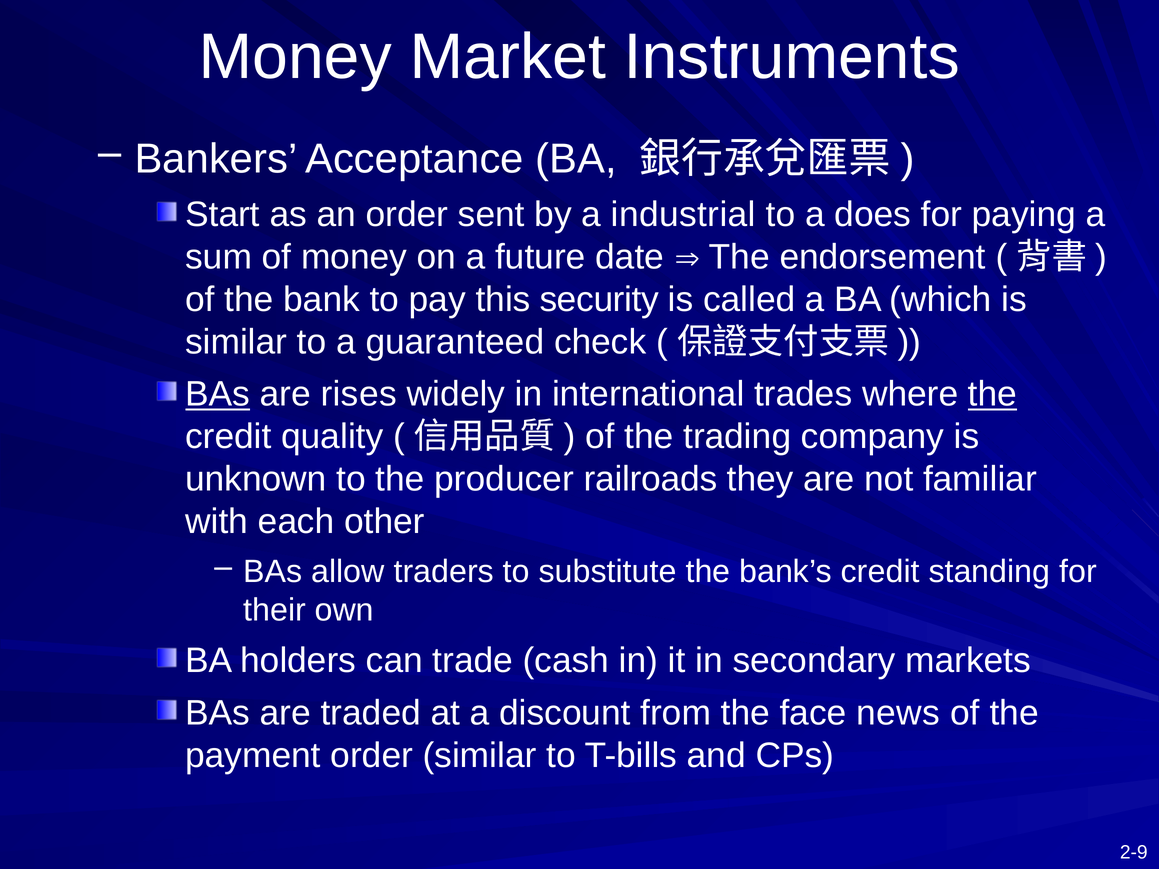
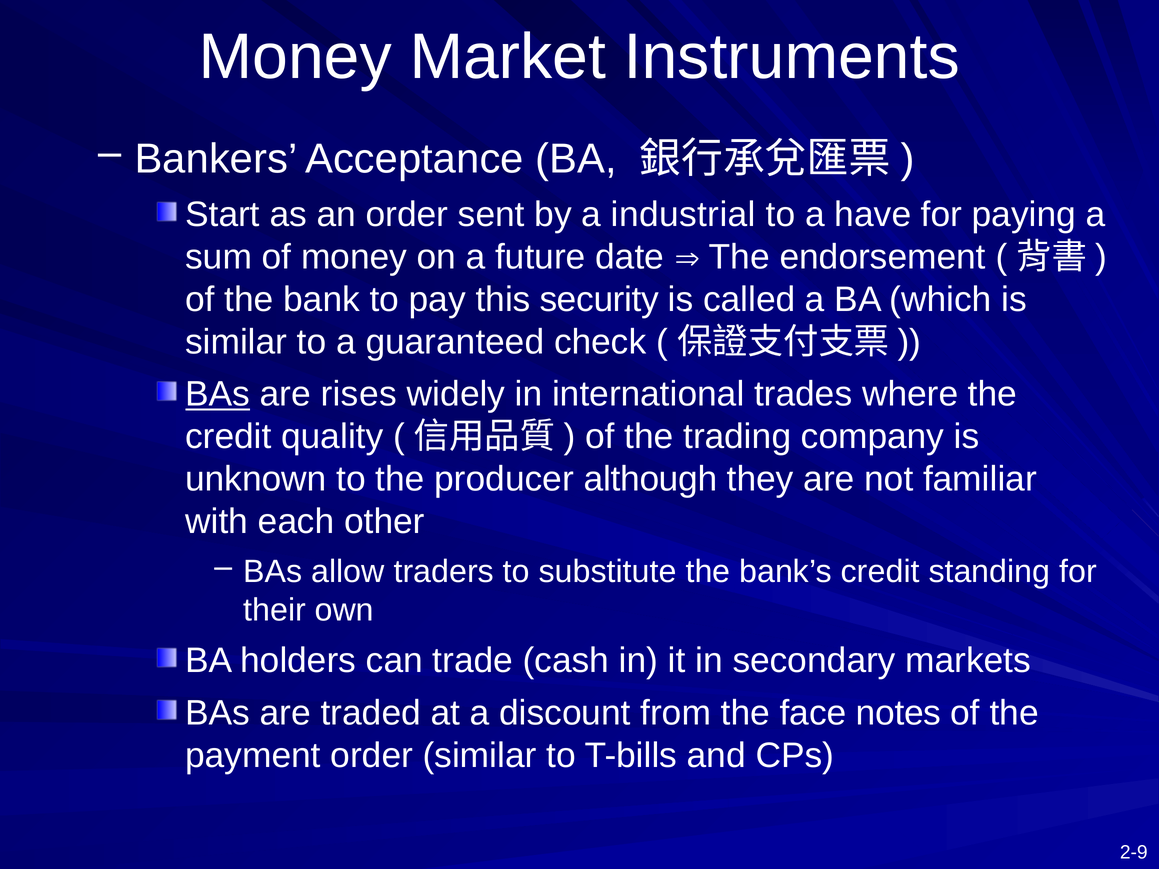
does: does -> have (873, 215)
the underline: present -> none (993, 394)
railroads: railroads -> although (651, 479)
news: news -> notes (899, 713)
